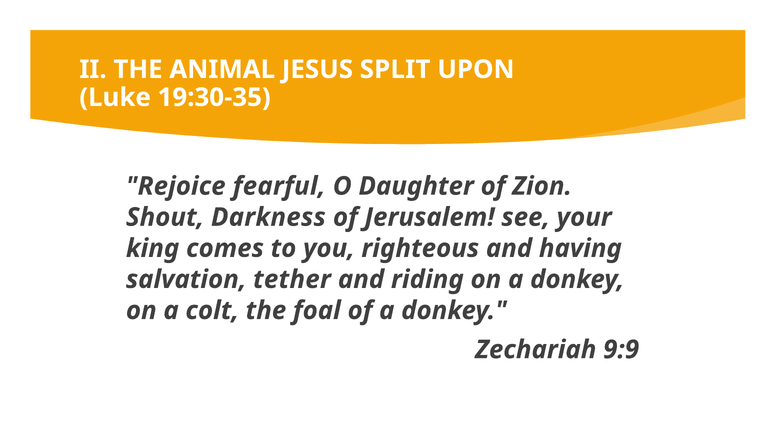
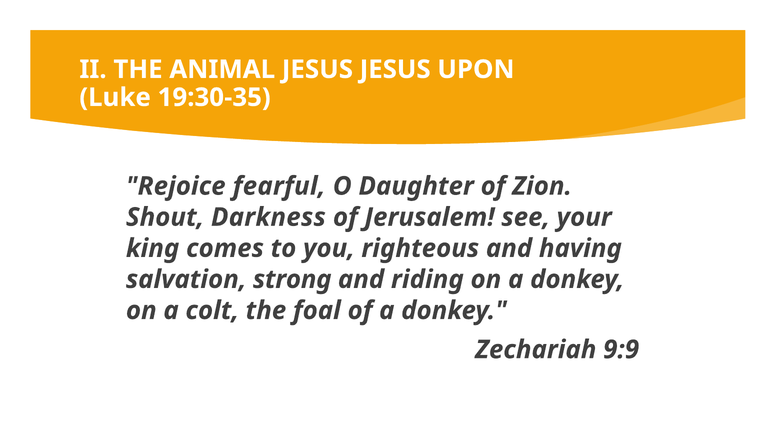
JESUS SPLIT: SPLIT -> JESUS (395, 69)
tether: tether -> strong (292, 279)
